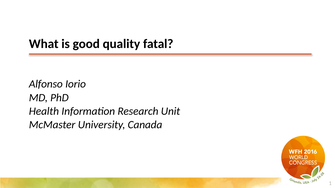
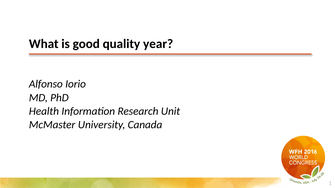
fatal: fatal -> year (158, 44)
